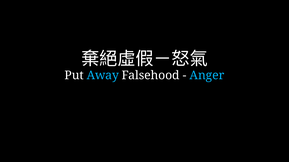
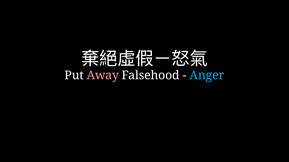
Away colour: light blue -> pink (103, 76)
